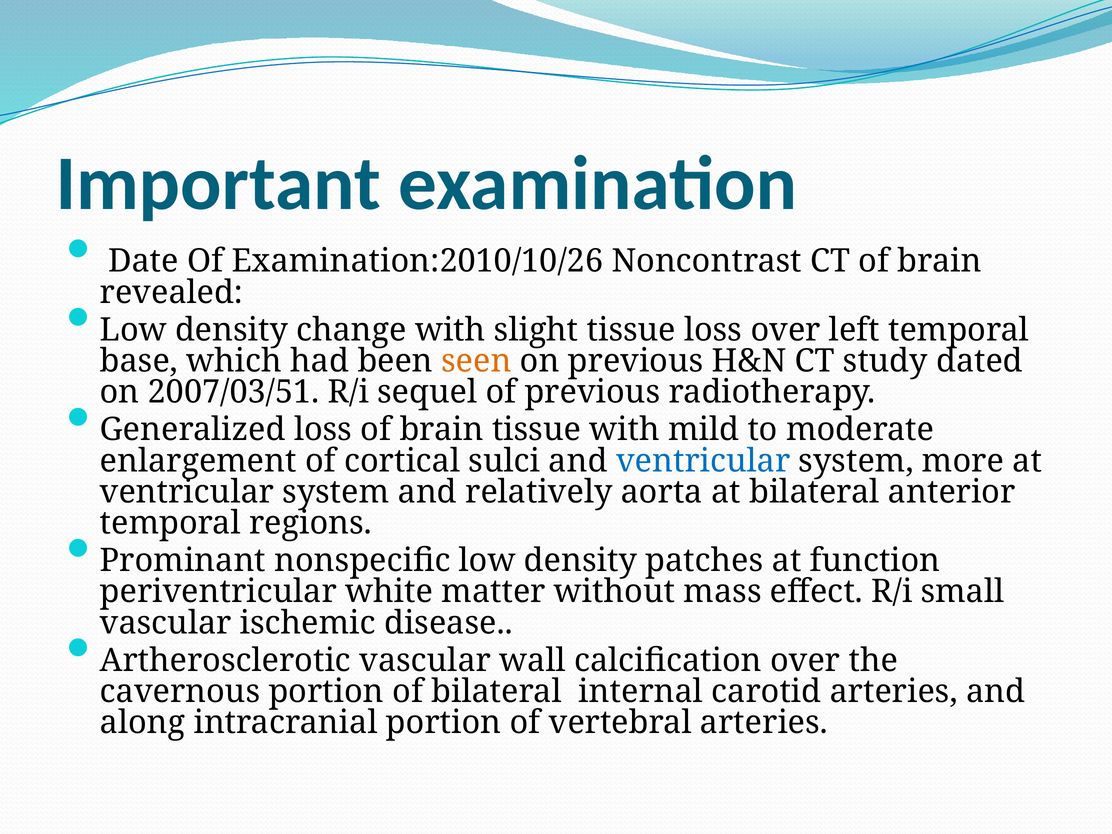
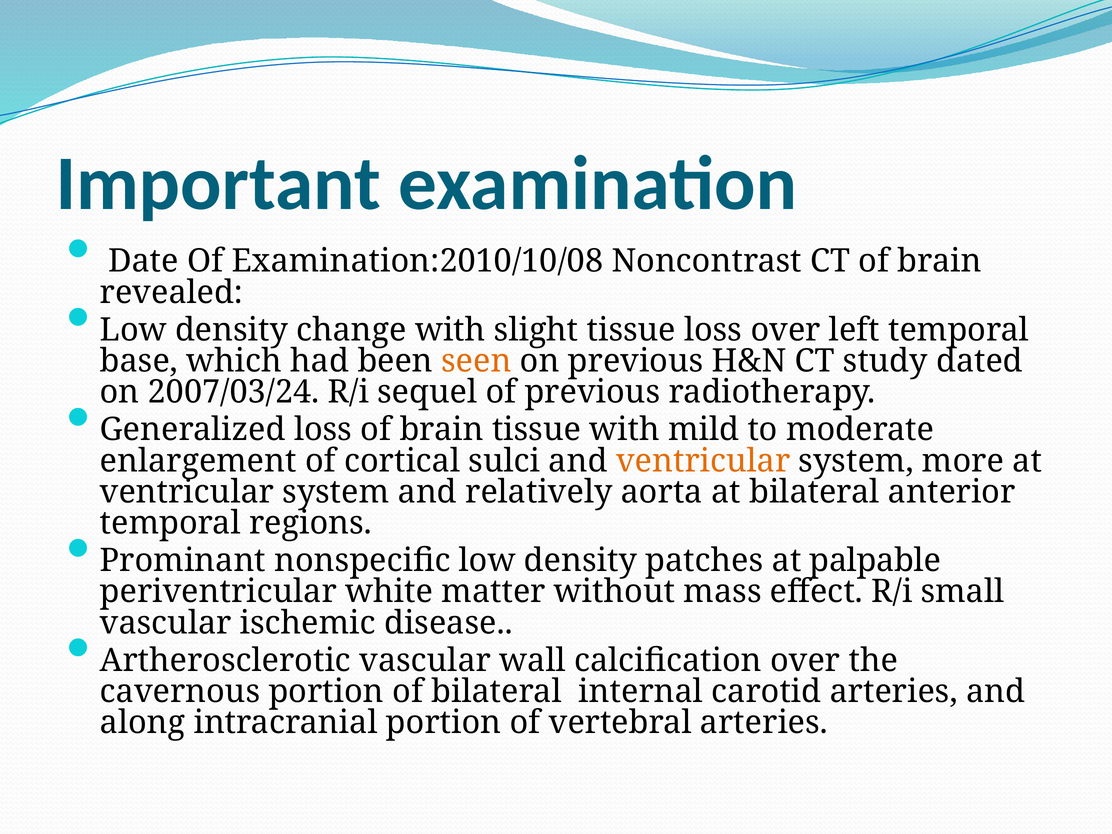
Examination:2010/10/26: Examination:2010/10/26 -> Examination:2010/10/08 (417, 261)
2007/03/51: 2007/03/51 -> 2007/03/24 (234, 392)
ventricular colour: blue -> orange (703, 461)
function: function -> palpable (875, 561)
